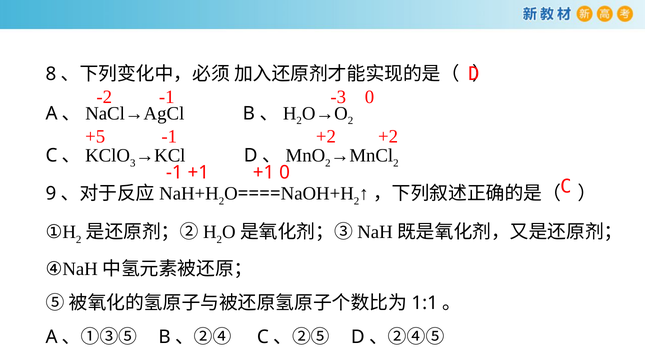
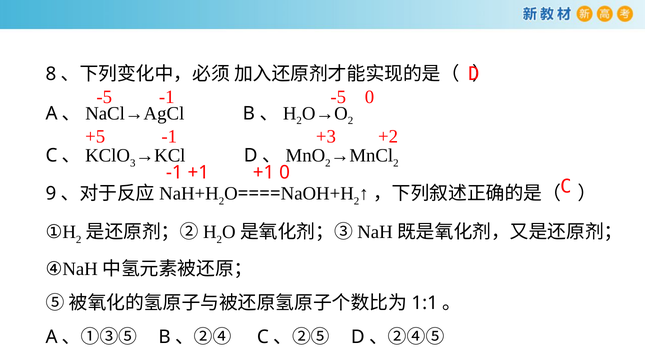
-2: -2 -> -5 (104, 97)
-3: -3 -> -5 (338, 97)
+2: +2 -> +3 (326, 136)
